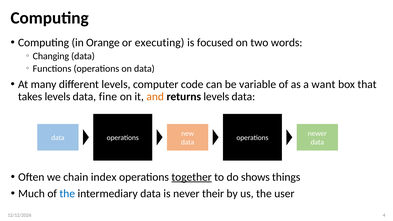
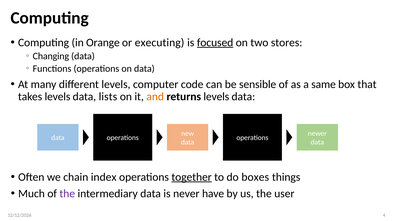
focused underline: none -> present (215, 42)
words: words -> stores (287, 42)
variable: variable -> sensible (258, 84)
want: want -> same (324, 84)
fine: fine -> lists (108, 97)
shows: shows -> boxes (255, 177)
the colour: blue -> purple (67, 194)
their: their -> have (213, 194)
